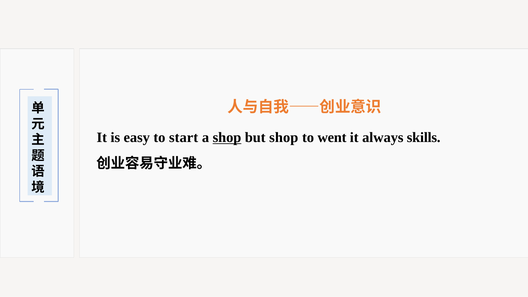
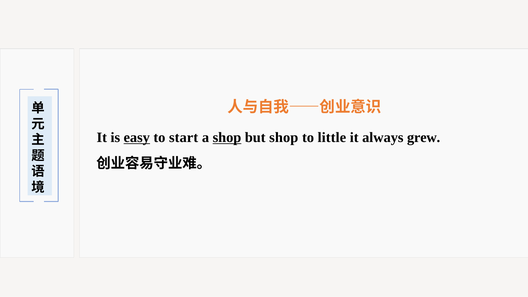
easy underline: none -> present (137, 138)
went: went -> little (332, 138)
skills: skills -> grew (424, 138)
